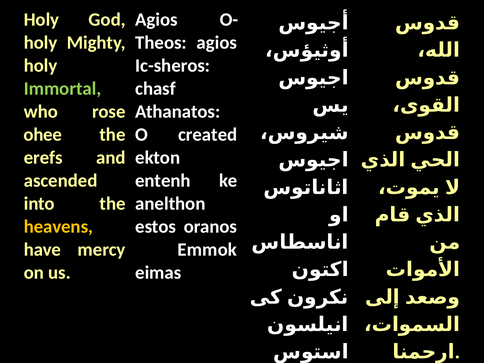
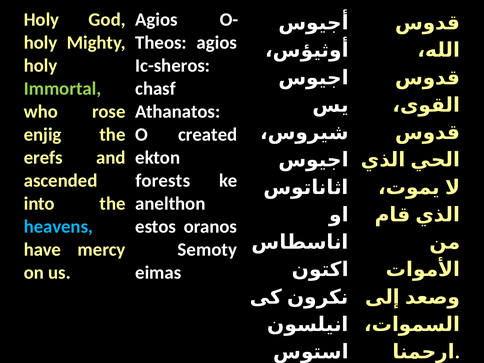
ohee: ohee -> enjig (43, 135)
entenh: entenh -> forests (163, 181)
heavens colour: yellow -> light blue (58, 227)
Emmok: Emmok -> Semoty (207, 250)
